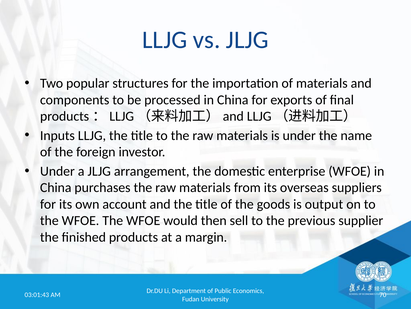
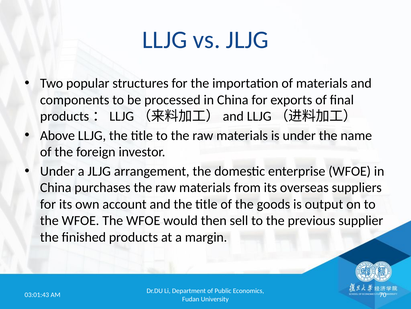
Inputs: Inputs -> Above (57, 135)
